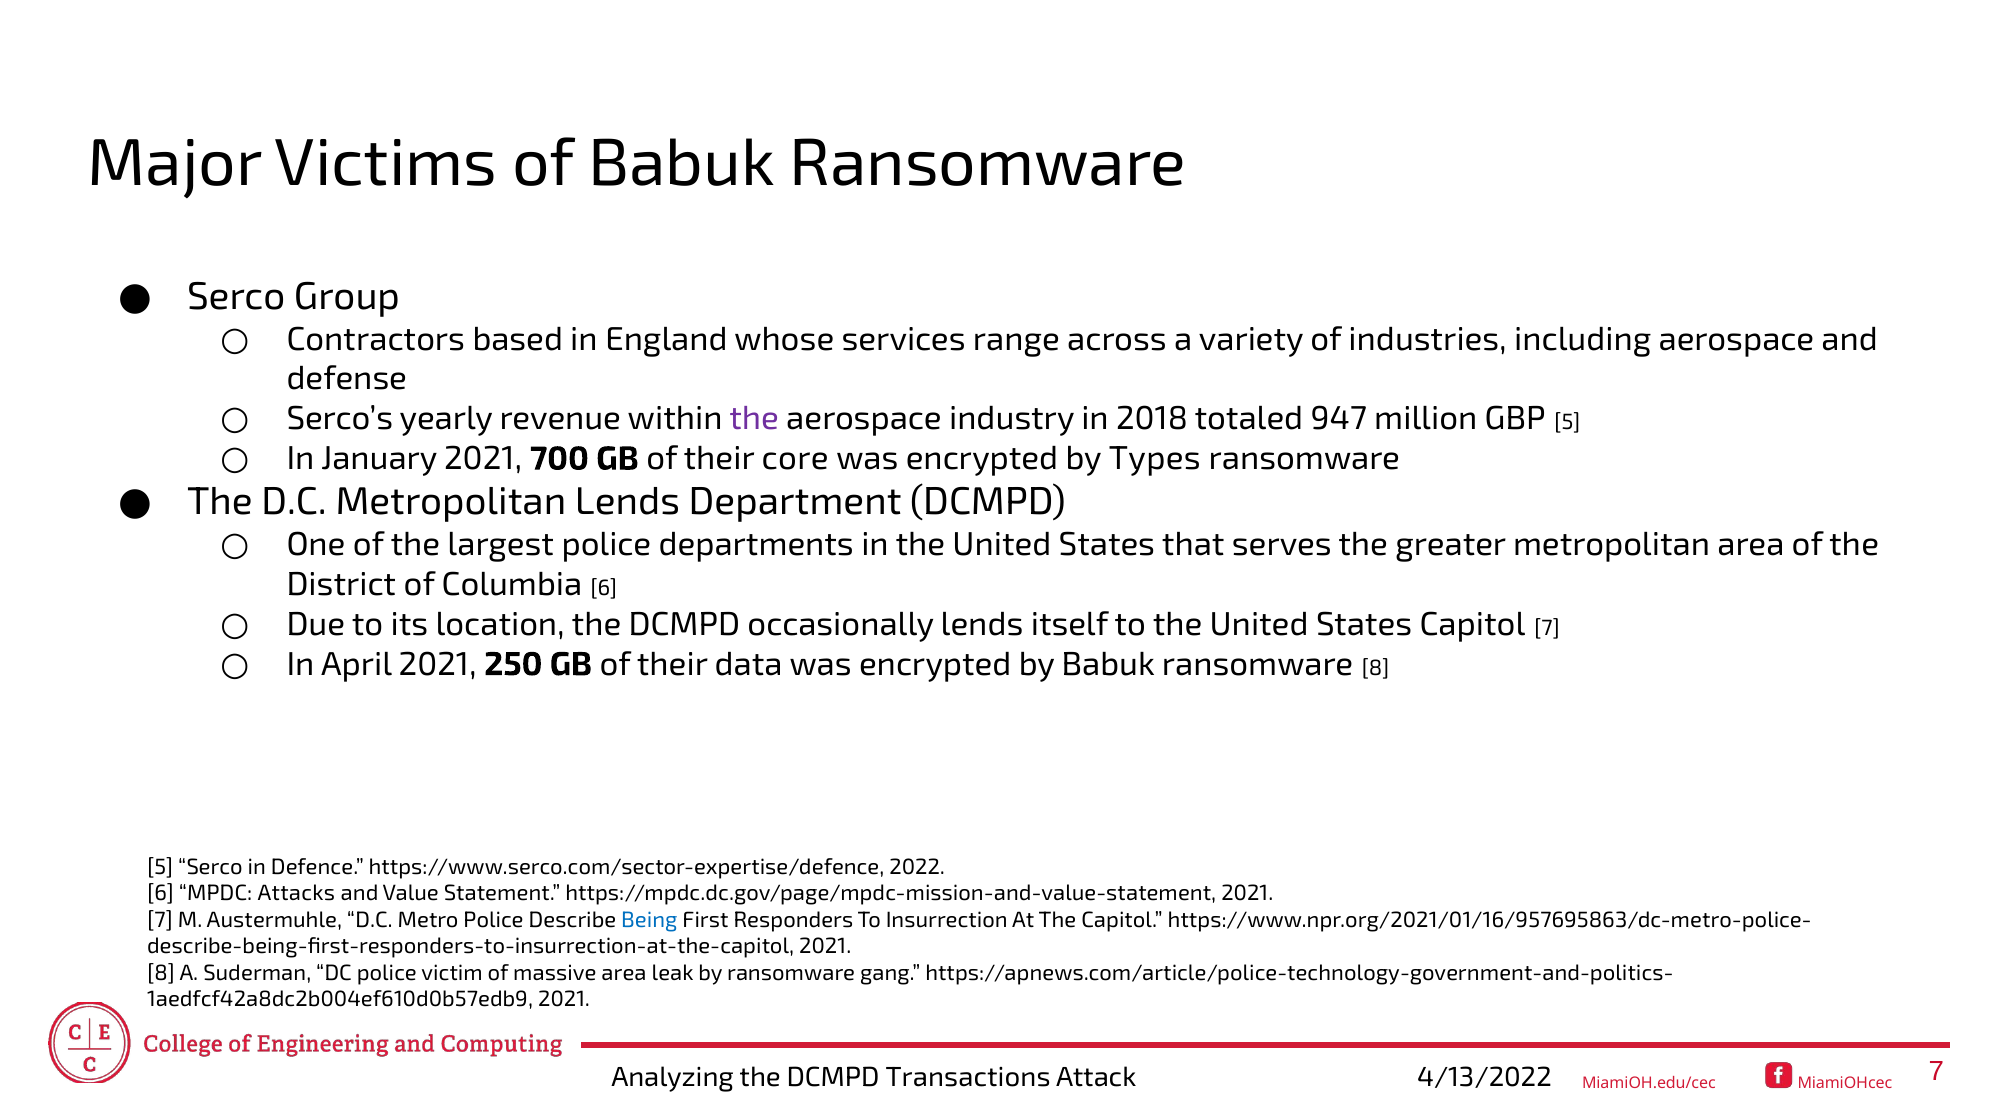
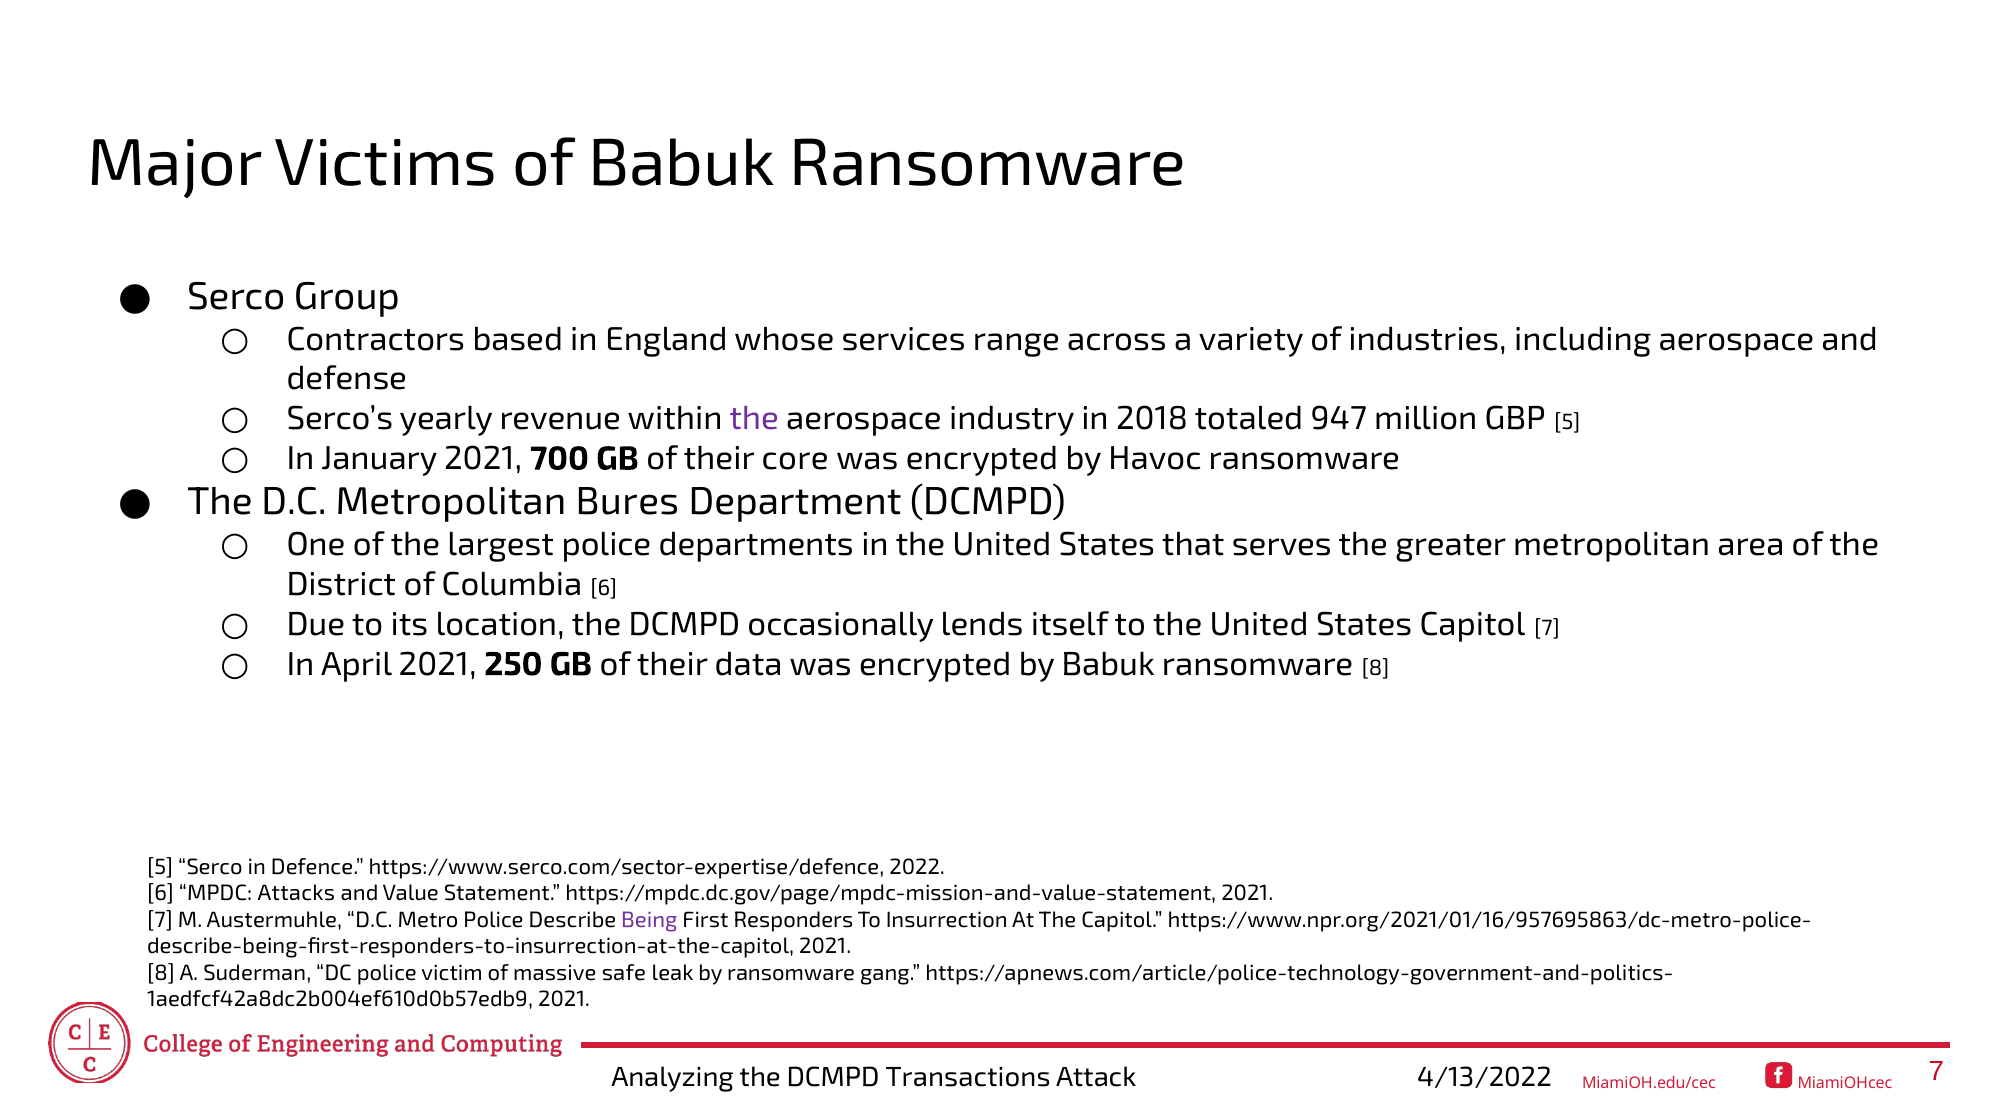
Types: Types -> Havoc (1155, 459)
Metropolitan Lends: Lends -> Bures (627, 502)
Being colour: blue -> purple (649, 920)
massive area: area -> safe (624, 973)
